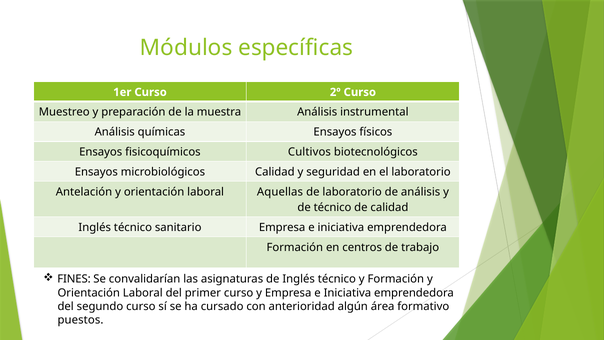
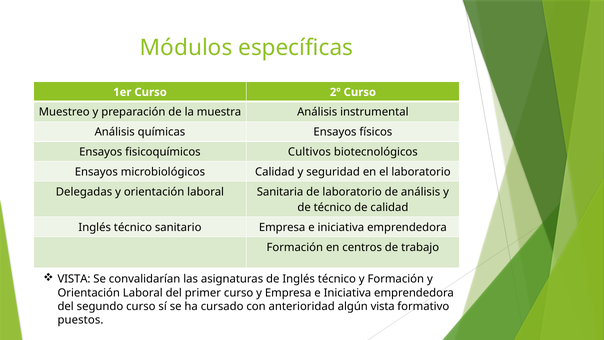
Antelación: Antelación -> Delegadas (84, 192)
Aquellas: Aquellas -> Sanitaria (280, 192)
FINES: FINES -> VISTA (74, 279)
algún área: área -> vista (383, 306)
